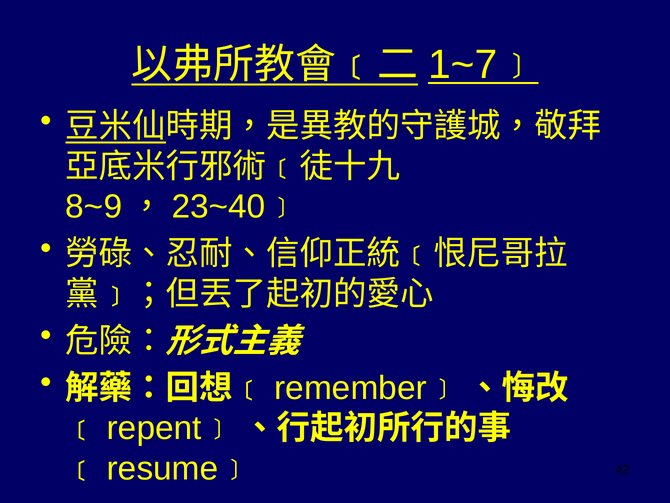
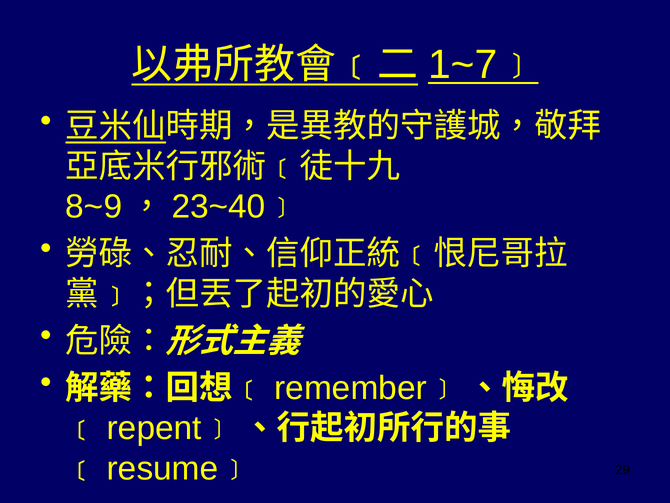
42: 42 -> 29 (623, 470)
